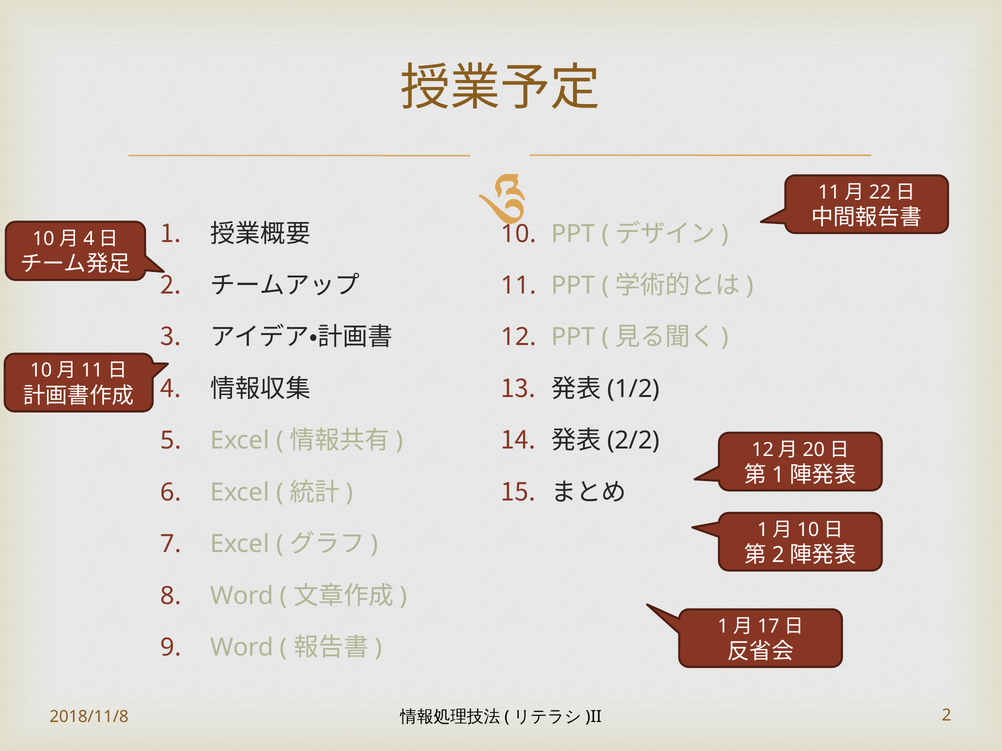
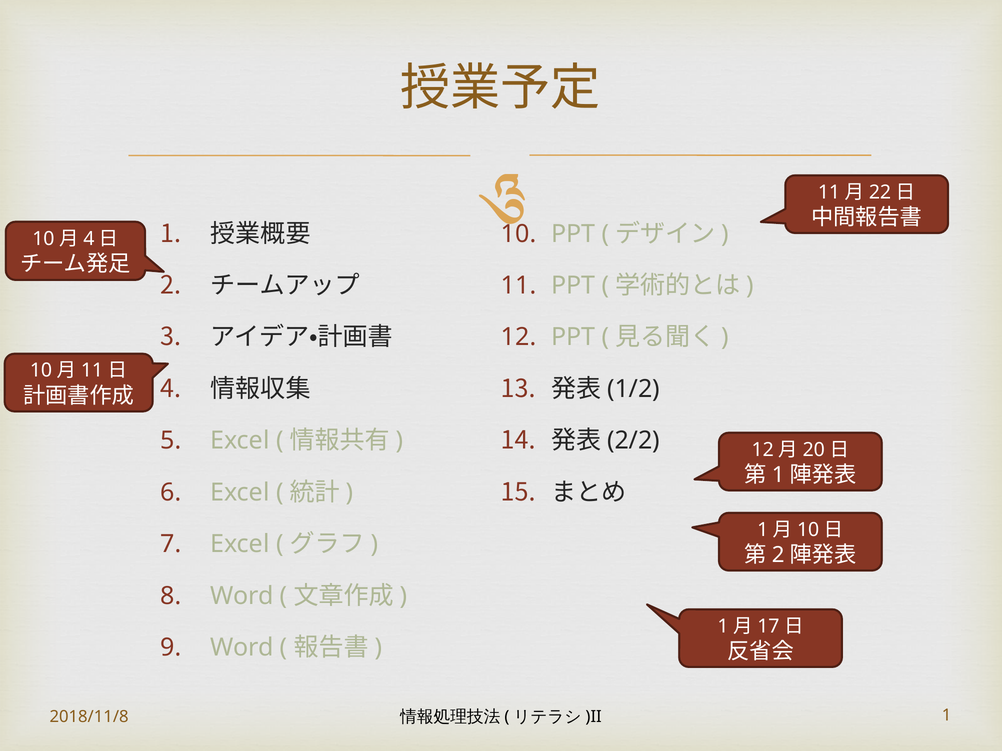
2: 2 -> 1 (947, 716)
